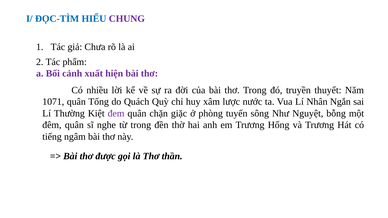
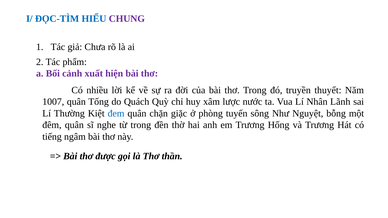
1071: 1071 -> 1007 (53, 102)
Ngắn: Ngắn -> Lãnh (340, 102)
đem colour: purple -> blue (116, 114)
